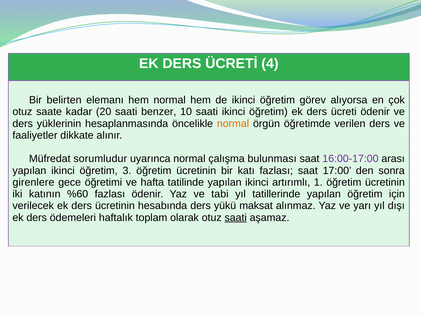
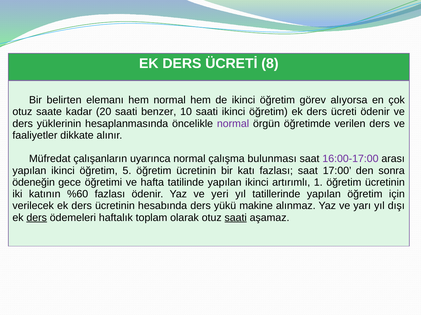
4: 4 -> 8 (270, 64)
normal colour: orange -> purple (233, 124)
sorumludur: sorumludur -> çalışanların (100, 159)
3: 3 -> 5 (127, 171)
girenlere: girenlere -> ödeneğin (34, 183)
tabi: tabi -> yeri (220, 195)
maksat: maksat -> makine (256, 206)
ders underline: none -> present (37, 218)
